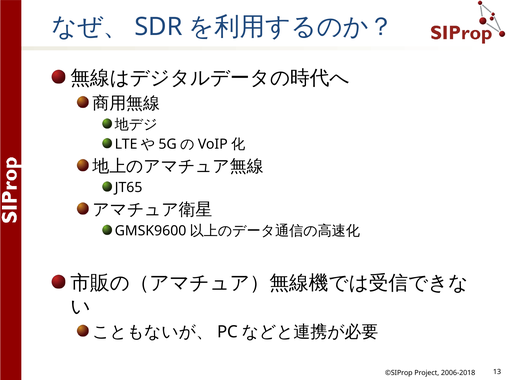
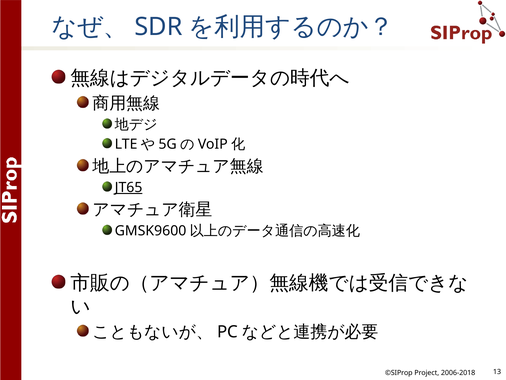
JT65 underline: none -> present (129, 187)
